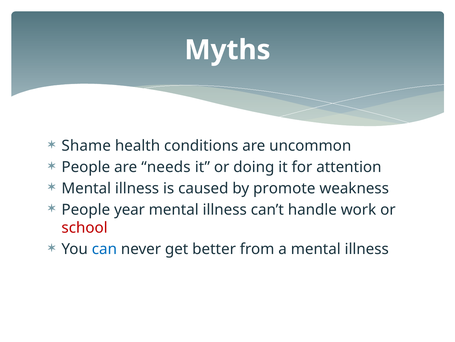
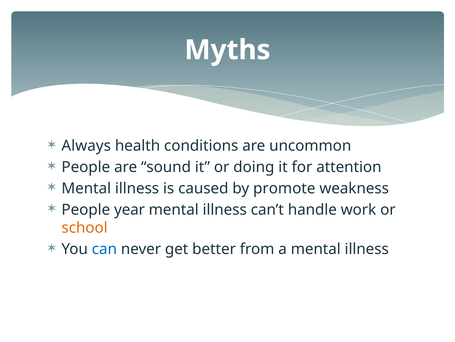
Shame: Shame -> Always (86, 146)
needs: needs -> sound (166, 167)
school colour: red -> orange (85, 227)
